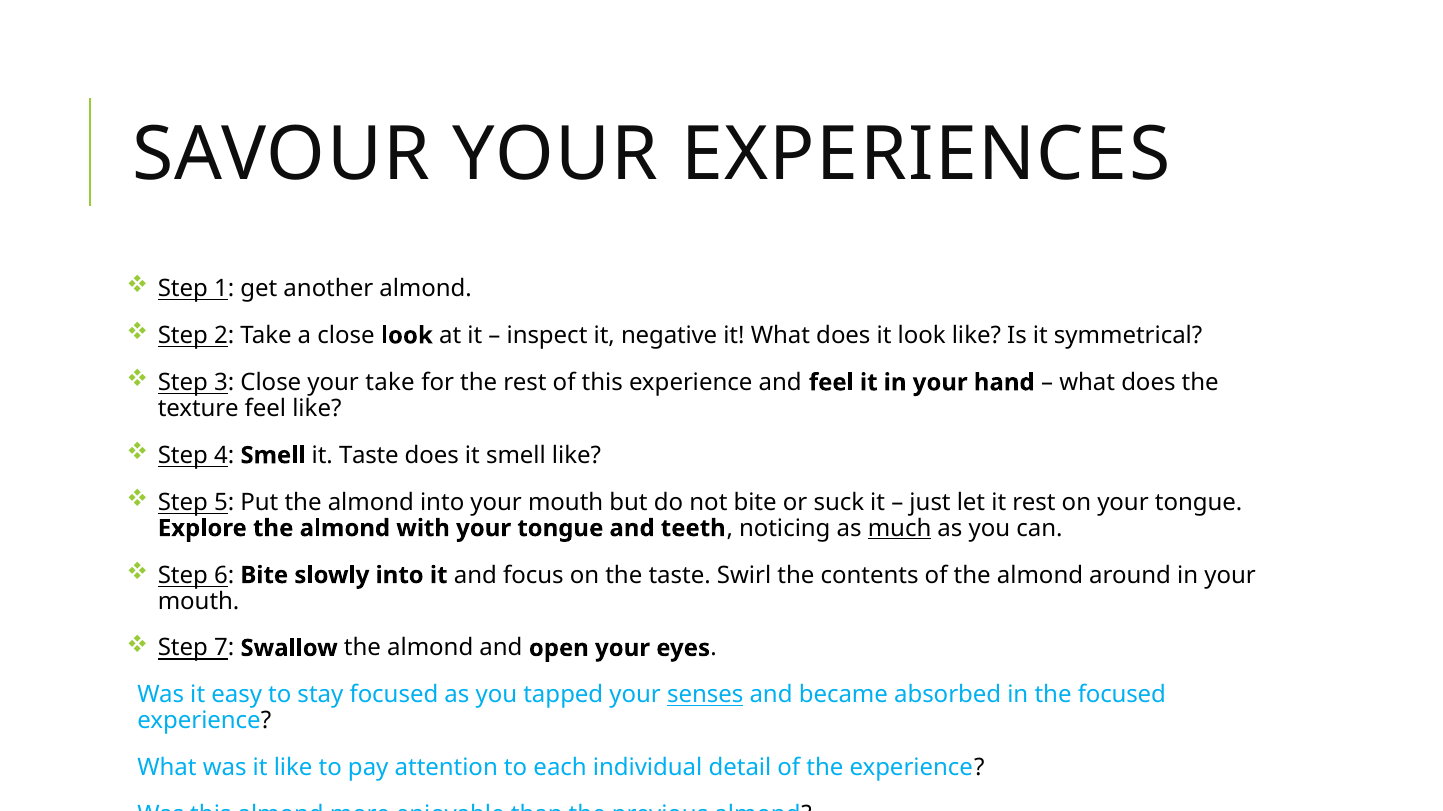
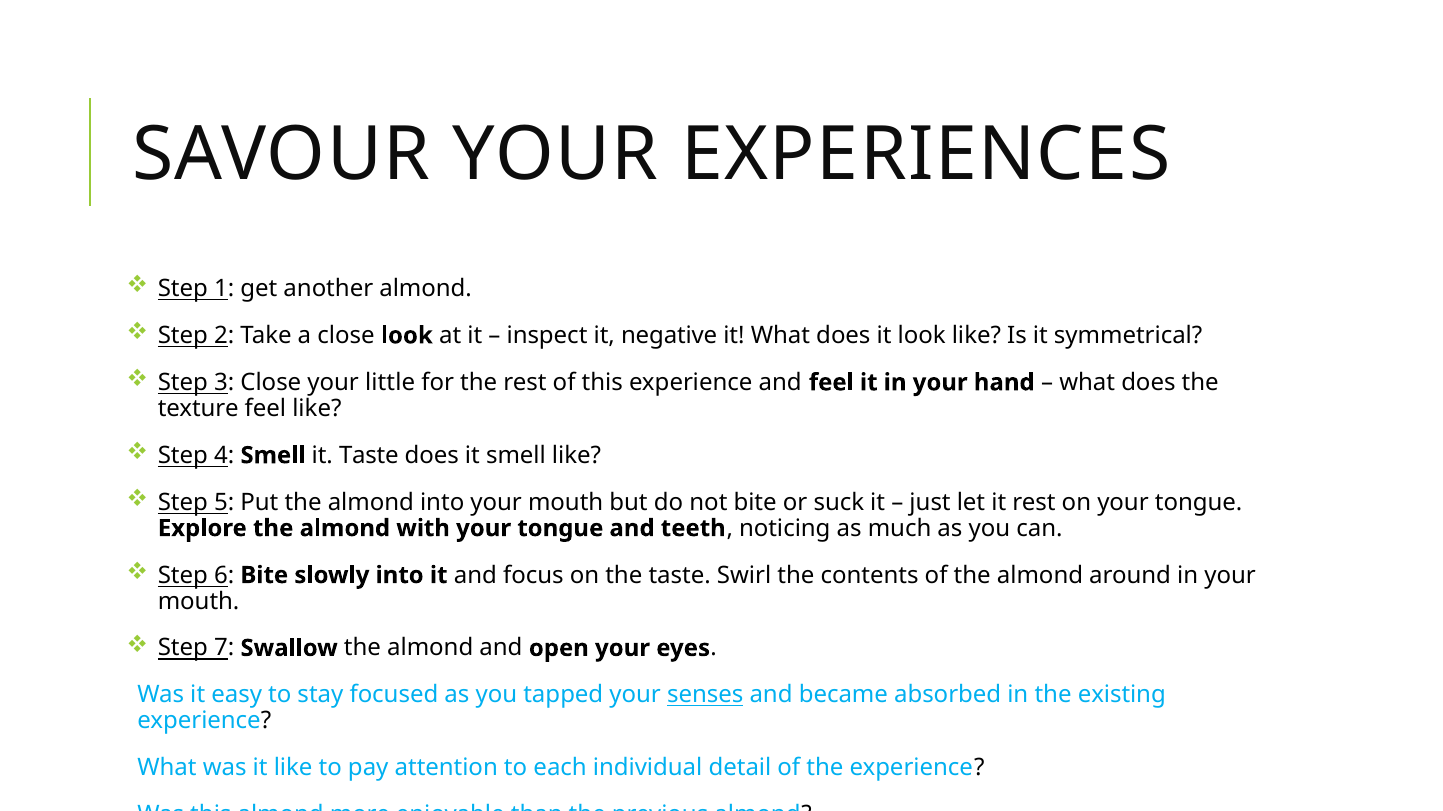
your take: take -> little (390, 383)
much underline: present -> none (900, 529)
the focused: focused -> existing (1122, 696)
